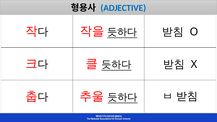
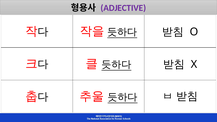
ADJECTIVE colour: blue -> purple (123, 8)
